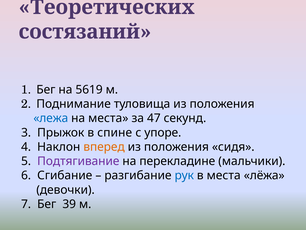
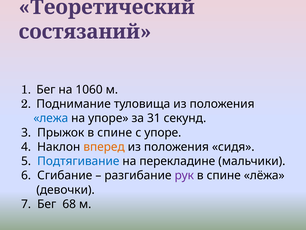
Теоретических: Теоретических -> Теоретический (107, 7)
5619: 5619 -> 1060 (89, 89)
на места: места -> упоре (108, 118)
47: 47 -> 31 (154, 118)
Подтягивание colour: purple -> blue (78, 161)
рук colour: blue -> purple (184, 175)
места: места -> спине (224, 175)
39: 39 -> 68 (69, 204)
